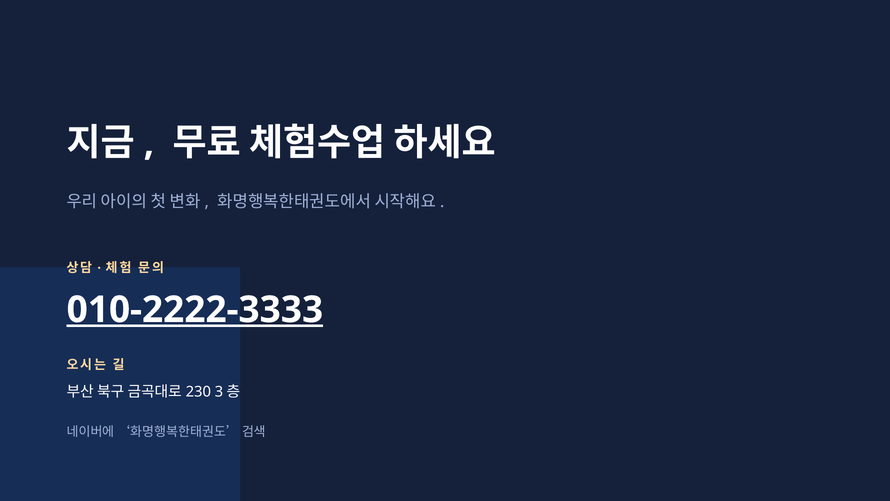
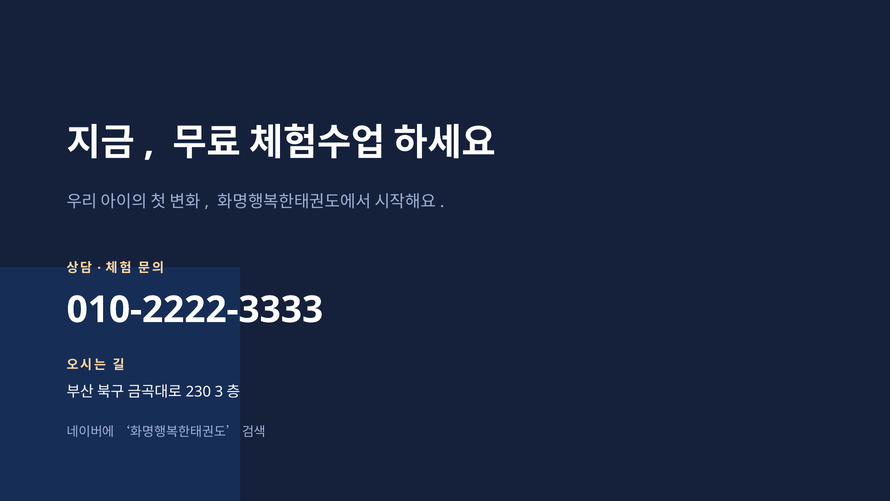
010-2222-3333 underline: present -> none (195, 310)
